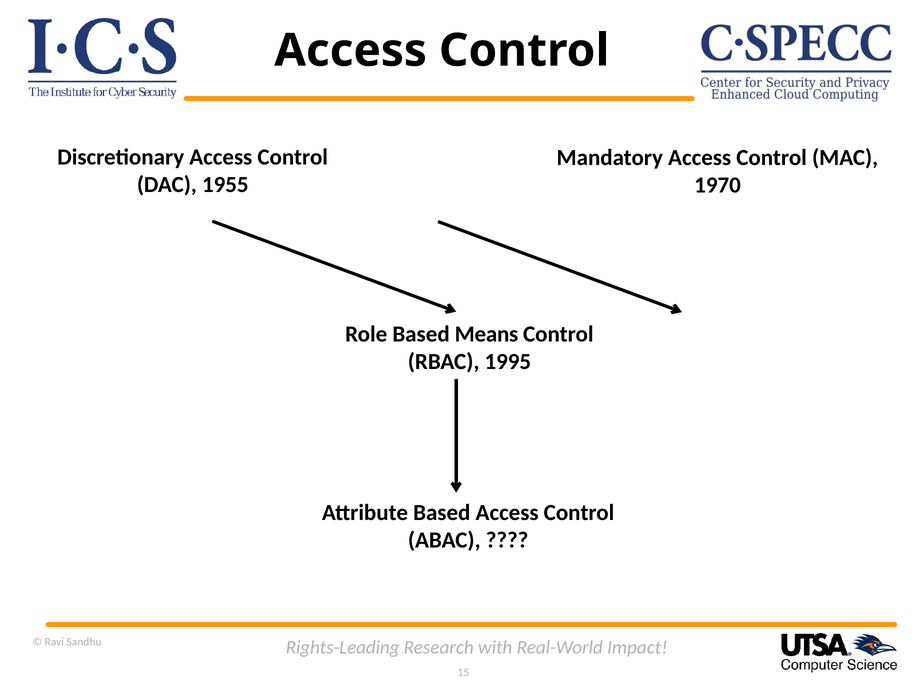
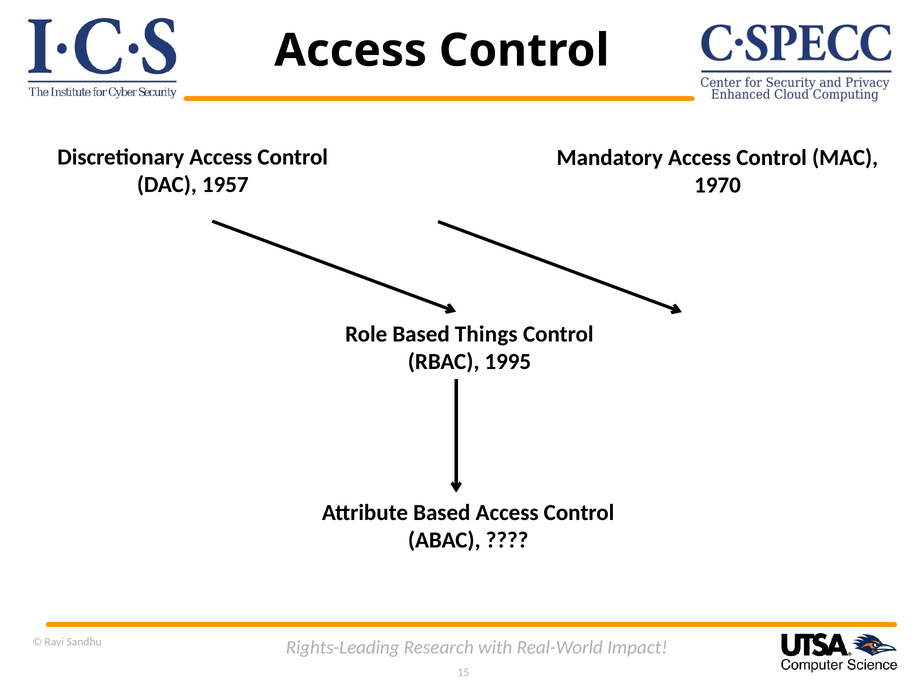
1955: 1955 -> 1957 (225, 185)
Means: Means -> Things (486, 334)
